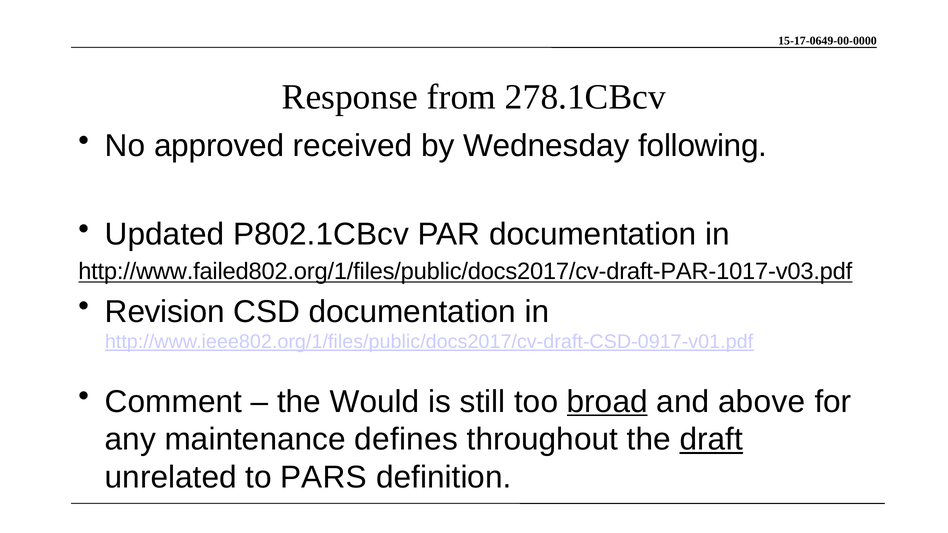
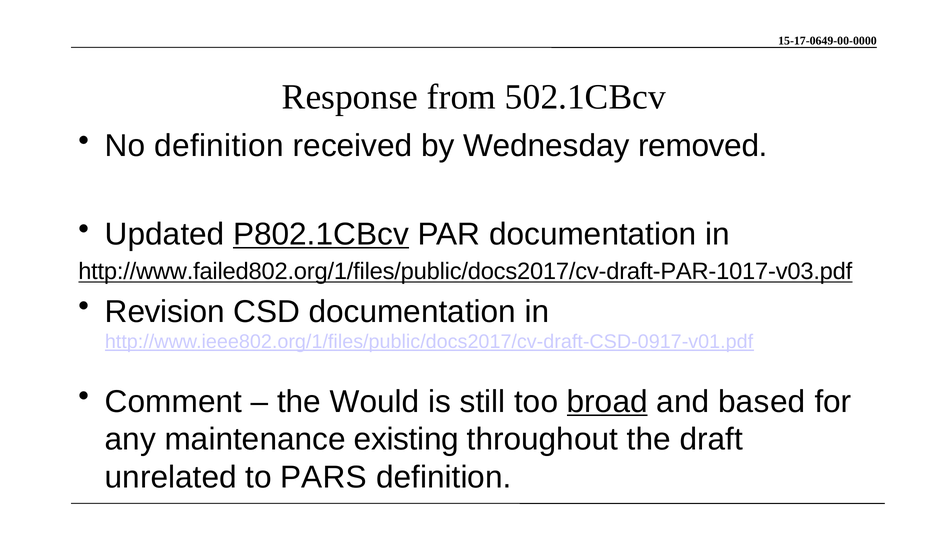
278.1CBcv: 278.1CBcv -> 502.1CBcv (585, 97)
No approved: approved -> definition (219, 146)
following: following -> removed (703, 146)
P802.1CBcv underline: none -> present (321, 234)
above: above -> based (762, 402)
defines: defines -> existing (406, 440)
draft underline: present -> none (711, 440)
